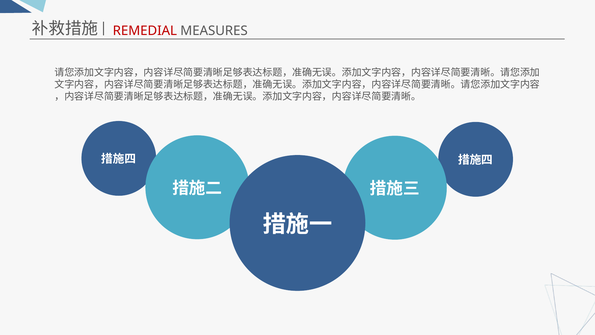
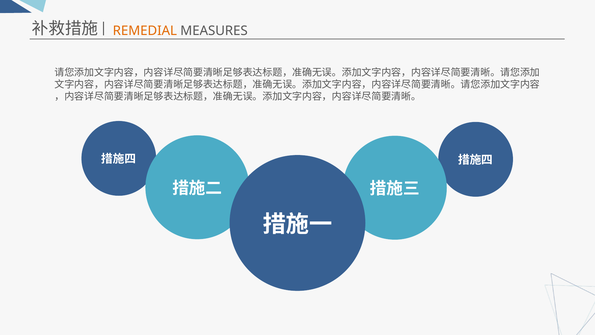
REMEDIAL colour: red -> orange (145, 31)
